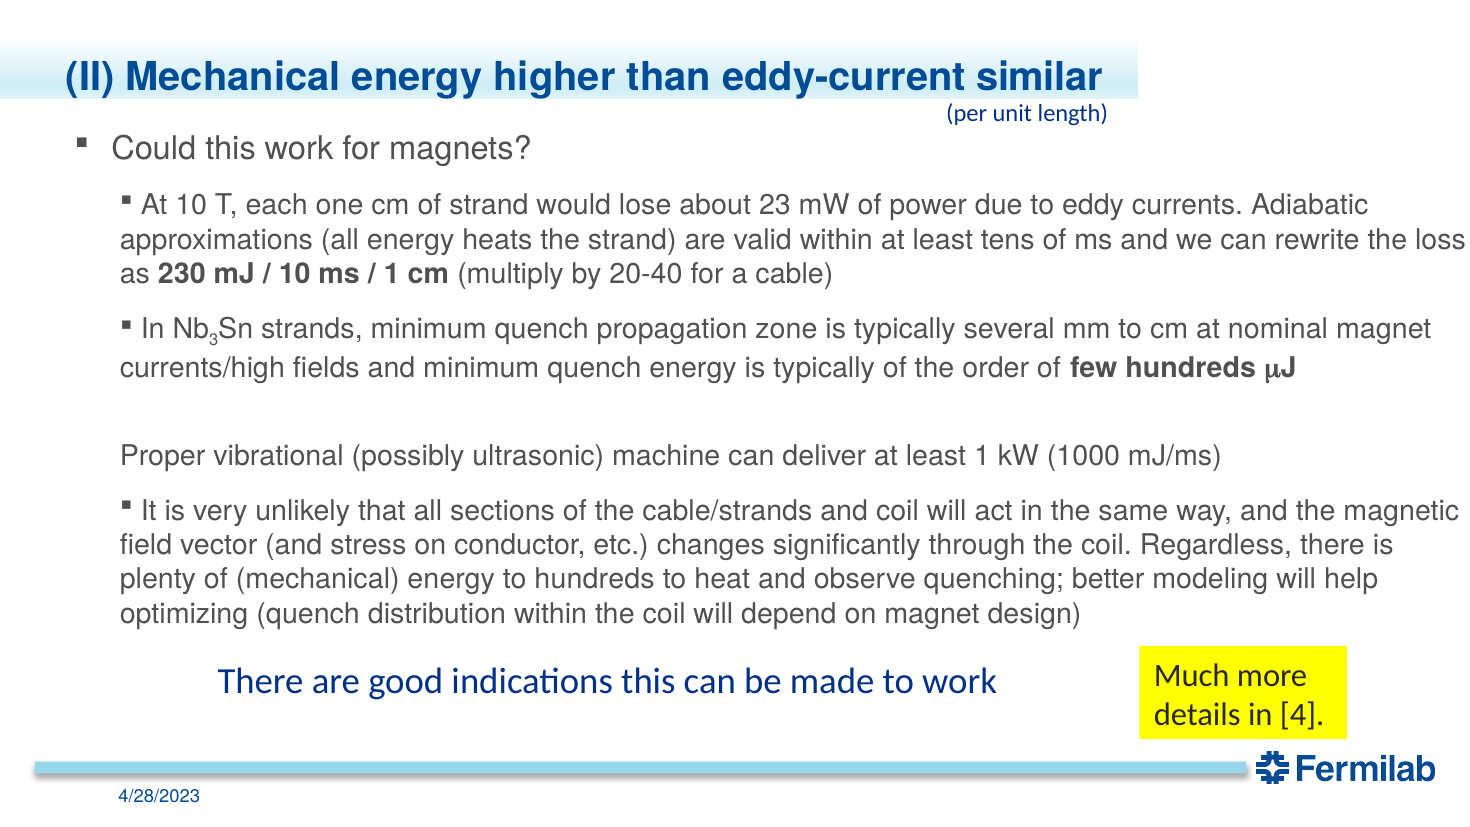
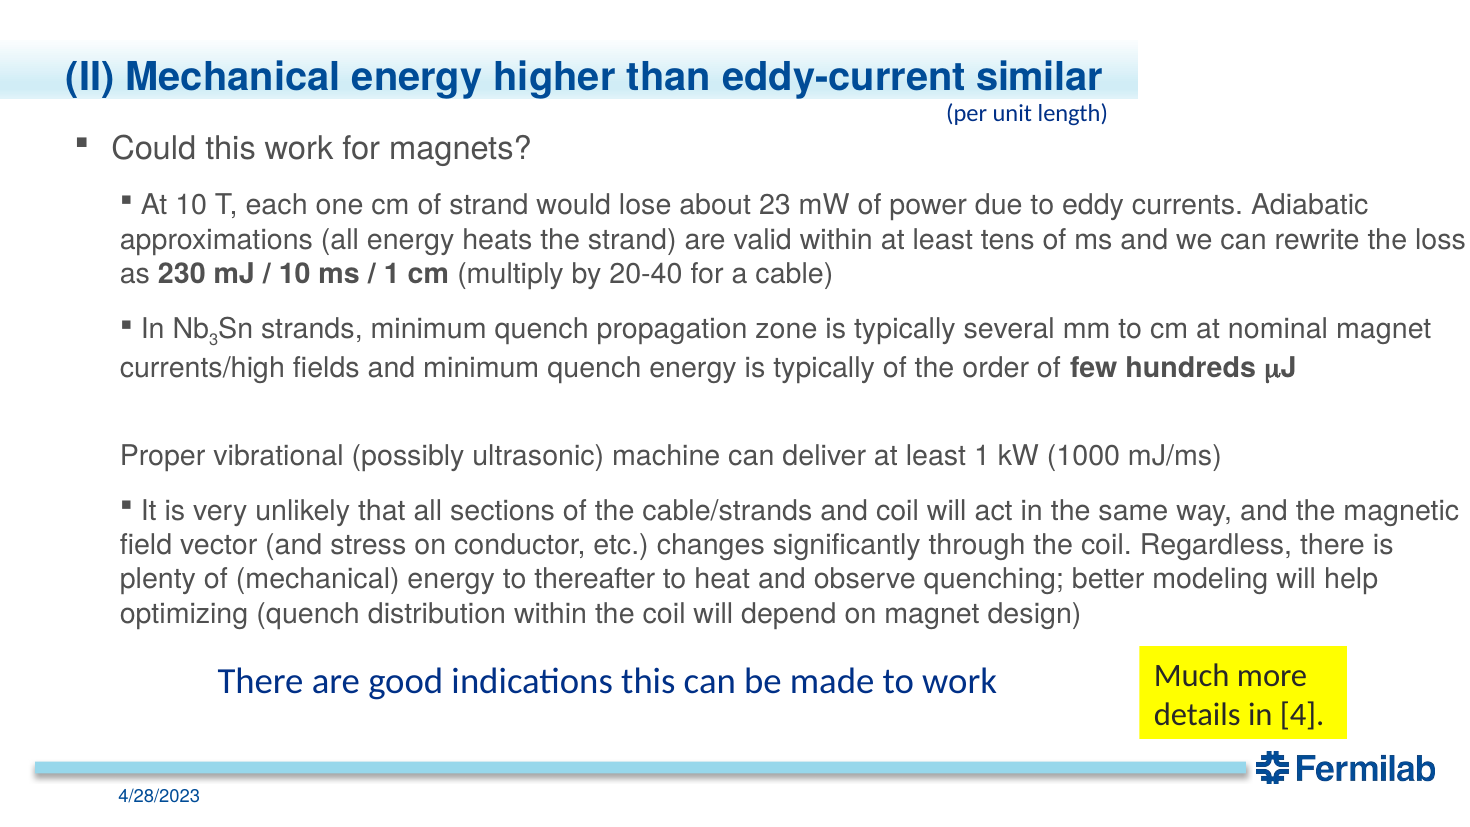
to hundreds: hundreds -> thereafter (595, 579)
